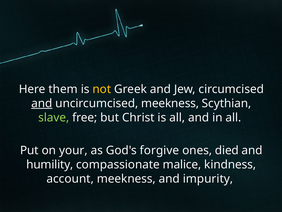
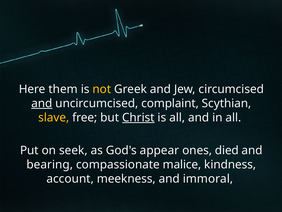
uncircumcised meekness: meekness -> complaint (170, 103)
slave colour: light green -> yellow (54, 117)
Christ underline: none -> present (138, 117)
your: your -> seek (73, 150)
forgive: forgive -> appear (159, 150)
humility: humility -> bearing (50, 164)
impurity: impurity -> immoral (208, 178)
